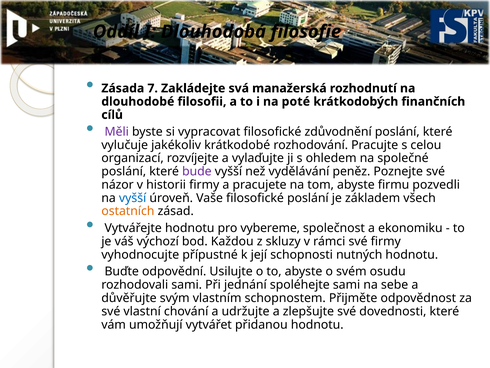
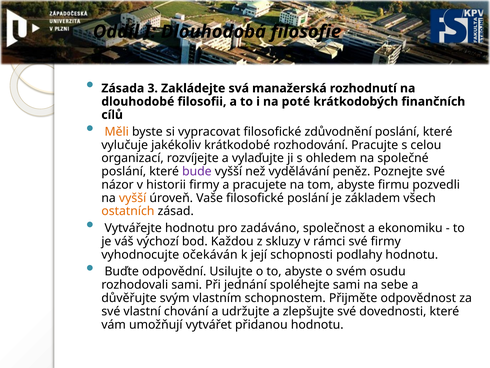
7: 7 -> 3 (153, 88)
Měli colour: purple -> orange (117, 132)
vyšší colour: blue -> orange (133, 198)
vybereme: vybereme -> zadáváno (270, 228)
přípustné: přípustné -> očekáván (210, 254)
nutných: nutných -> podlahy (359, 254)
